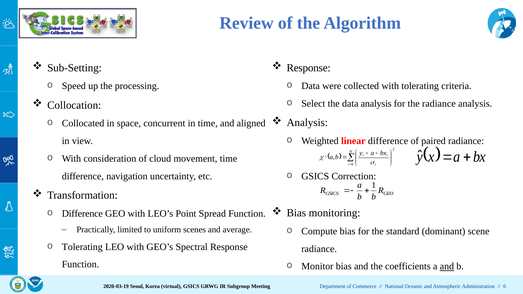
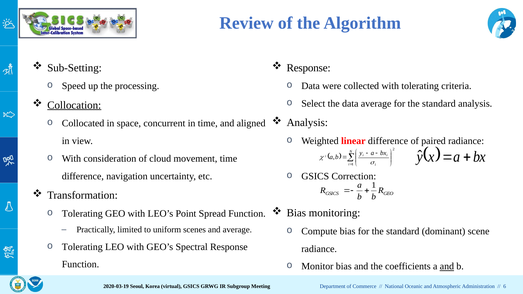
data analysis: analysis -> average (376, 104)
radiance: radiance -> standard (439, 104)
Collocation underline: none -> present (74, 105)
Difference: Difference -> Tolerating (82, 214)
